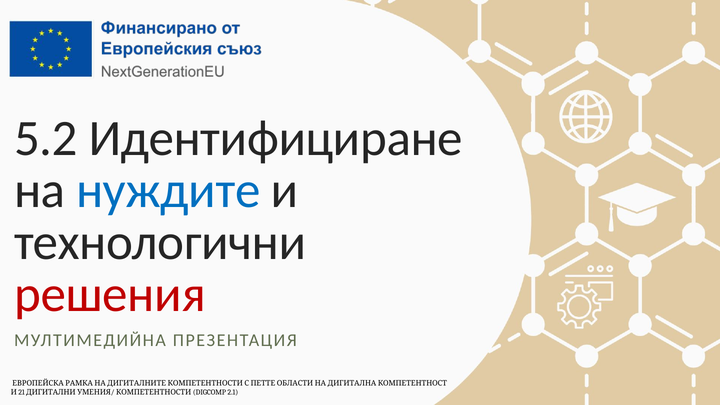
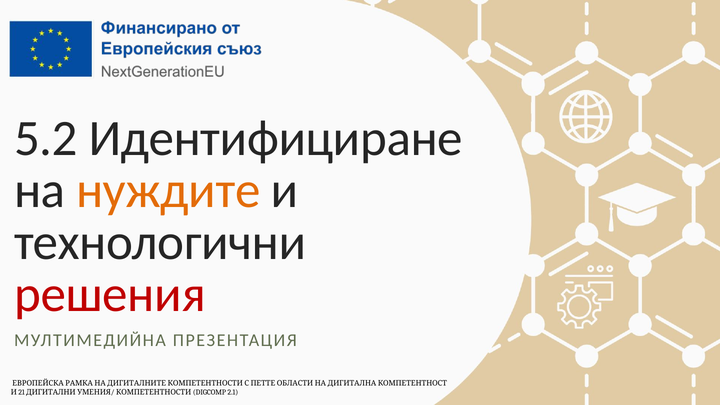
нуждите colour: blue -> orange (168, 190)
